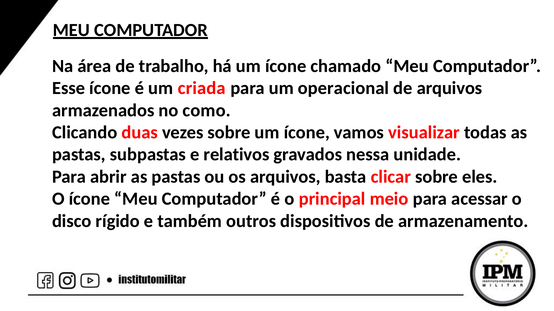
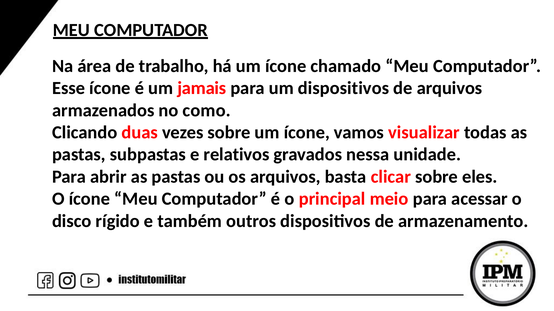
criada: criada -> jamais (202, 88)
um operacional: operacional -> dispositivos (344, 88)
